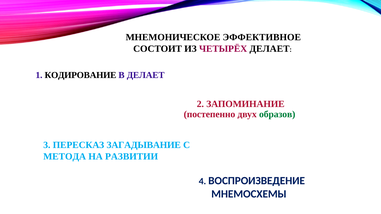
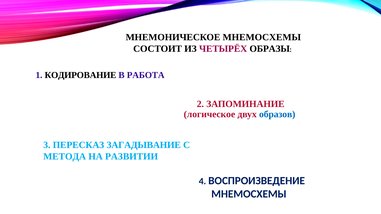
МНЕМОНИЧЕСКОЕ ЭФФЕКТИВНОЕ: ЭФФЕКТИВНОЕ -> МНЕМОСХЕМЫ (262, 37)
ЧЕТЫРЁХ ДЕЛАЕТ: ДЕЛАЕТ -> ОБРАЗЫ (270, 49)
В ДЕЛАЕТ: ДЕЛАЕТ -> РАБОТА (146, 75)
постепенно: постепенно -> логическое (209, 114)
образов colour: green -> blue (277, 114)
